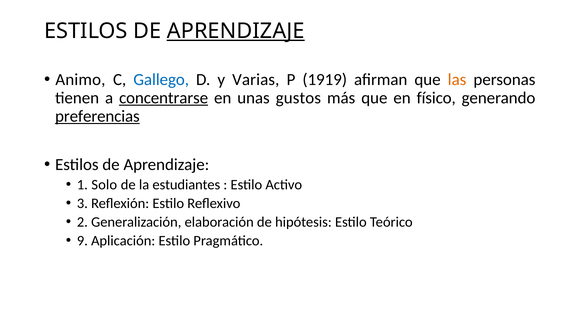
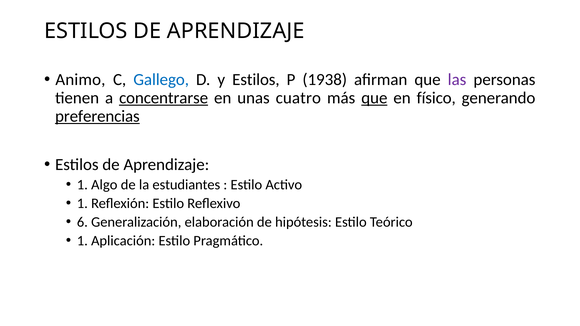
APRENDIZAJE underline: present -> none (236, 31)
y Varias: Varias -> Estilos (256, 80)
1919: 1919 -> 1938 (325, 80)
las colour: orange -> purple (457, 80)
gustos: gustos -> cuatro (298, 98)
que underline: none -> present (374, 98)
Solo: Solo -> Algo (104, 185)
3: 3 -> 1 (82, 203)
2: 2 -> 6 (82, 222)
9: 9 -> 1 (82, 241)
